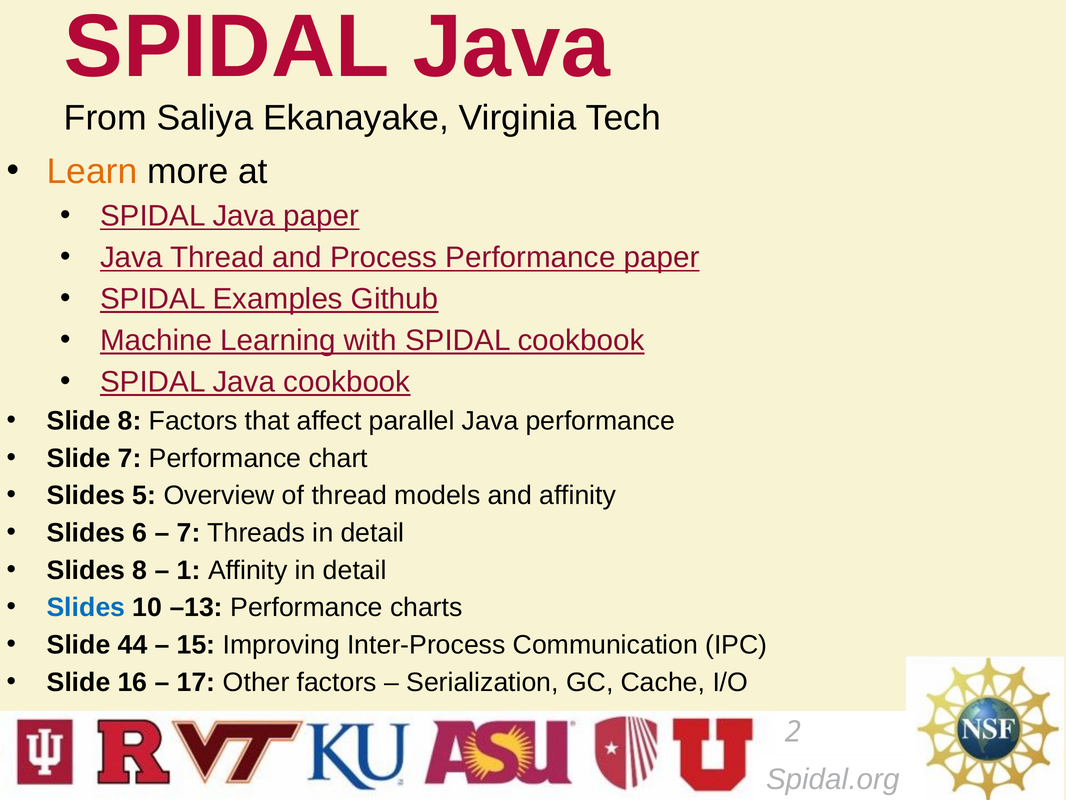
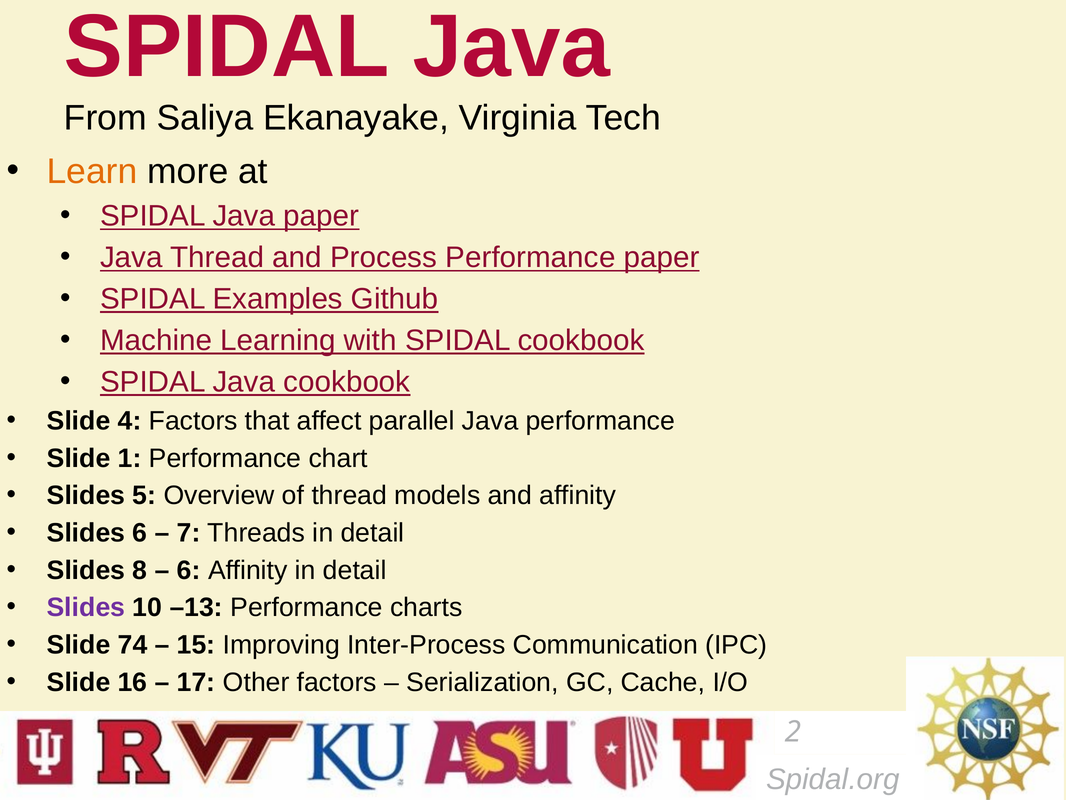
Slide 8: 8 -> 4 (130, 421)
Slide 7: 7 -> 1 (130, 458)
1: 1 -> 6 (189, 570)
Slides colour: blue -> purple (86, 607)
44: 44 -> 74 (133, 644)
